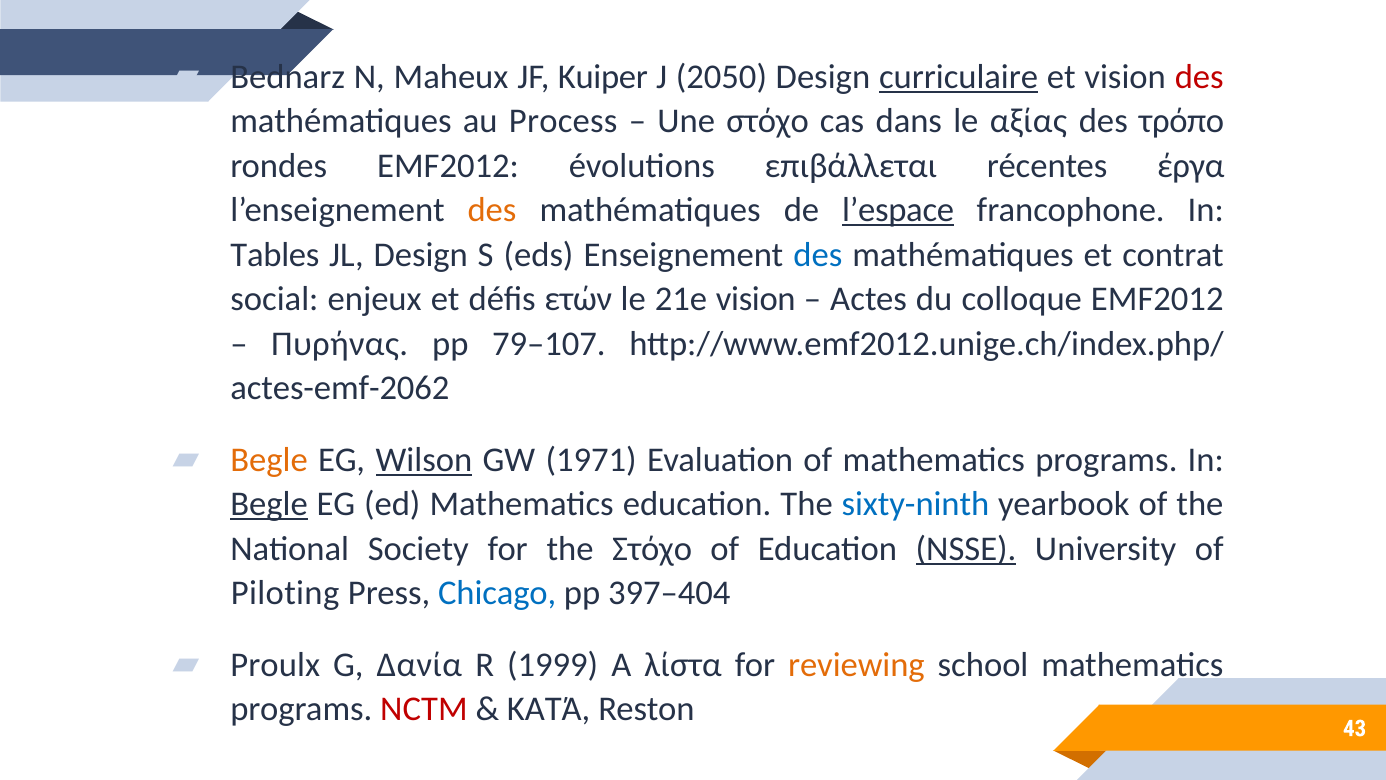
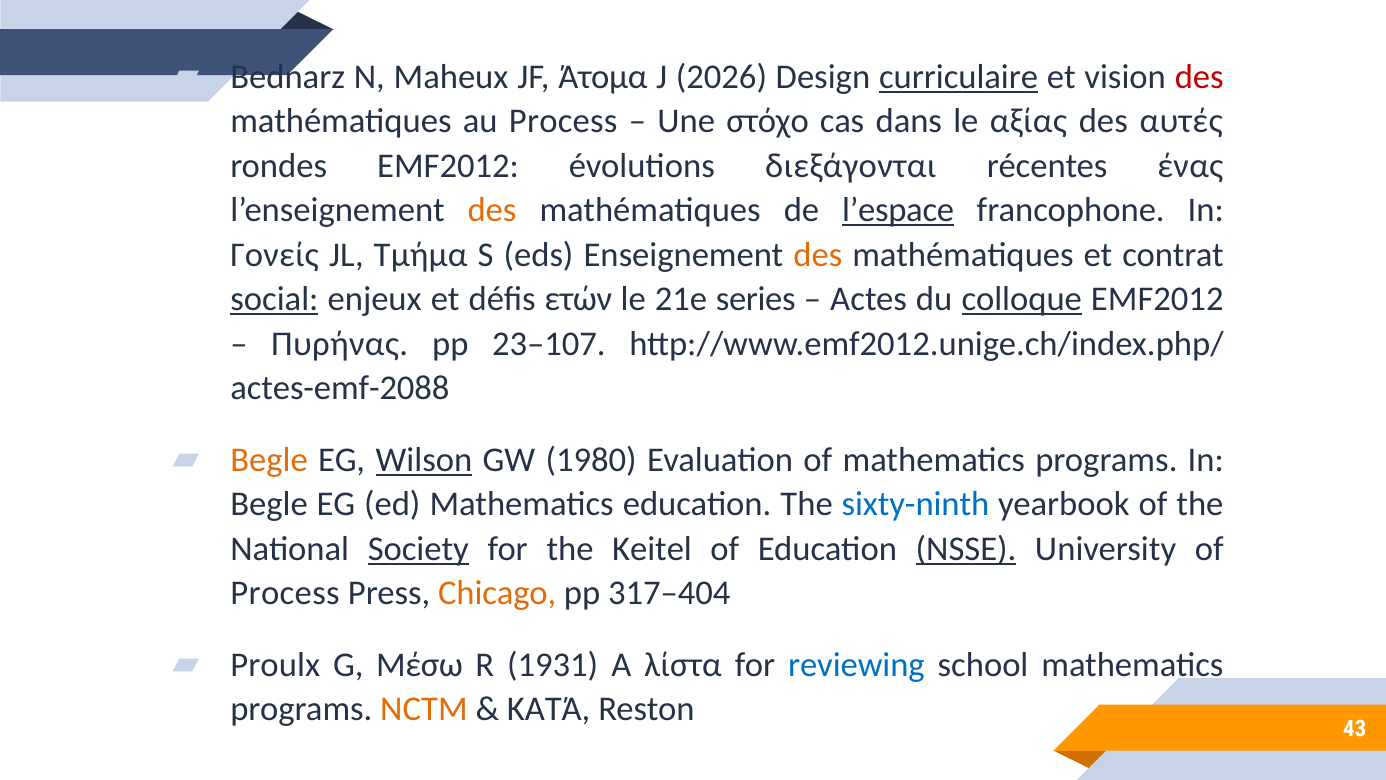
Kuiper: Kuiper -> Άτομα (603, 77)
2050: 2050 -> 2026 (721, 77)
τρόπο: τρόπο -> αυτές (1181, 121)
επιβάλλεται: επιβάλλεται -> διεξάγονται (851, 166)
έργα: έργα -> ένας (1190, 166)
Tables: Tables -> Γονείς (275, 255)
JL Design: Design -> Τμήμα (421, 255)
des colour: blue -> orange (818, 255)
social underline: none -> present (274, 299)
21e vision: vision -> series (756, 299)
colloque underline: none -> present (1022, 299)
79–107: 79–107 -> 23–107 (549, 344)
actes-emf-2062: actes-emf-2062 -> actes-emf-2088 (340, 388)
1971: 1971 -> 1980 (591, 460)
Begle underline: present -> none (269, 504)
Society underline: none -> present (418, 549)
the Στόχο: Στόχο -> Keitel (652, 549)
Piloting: Piloting -> Process (285, 593)
Chicago colour: blue -> orange (497, 593)
397–404: 397–404 -> 317–404 (669, 593)
Δανία: Δανία -> Μέσω (420, 664)
1999: 1999 -> 1931 (553, 664)
reviewing colour: orange -> blue (856, 664)
NCTM colour: red -> orange (424, 709)
